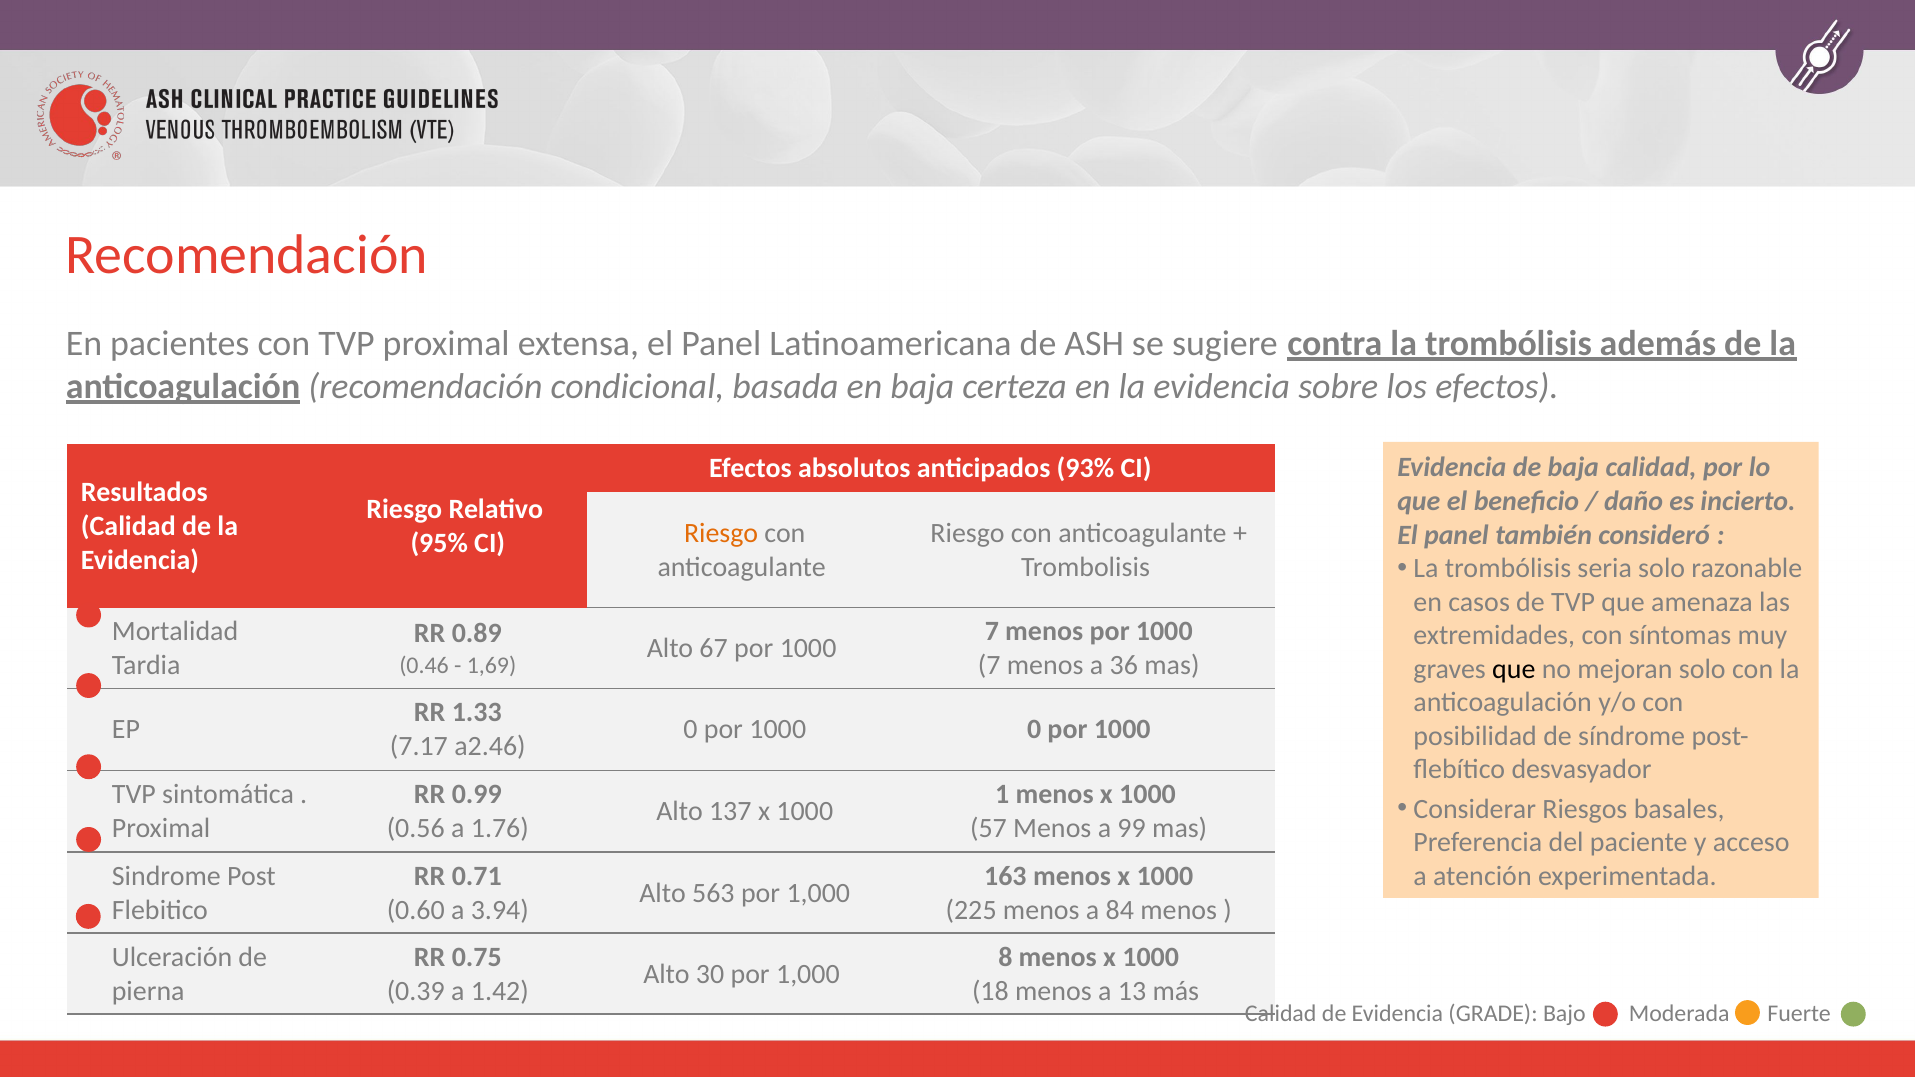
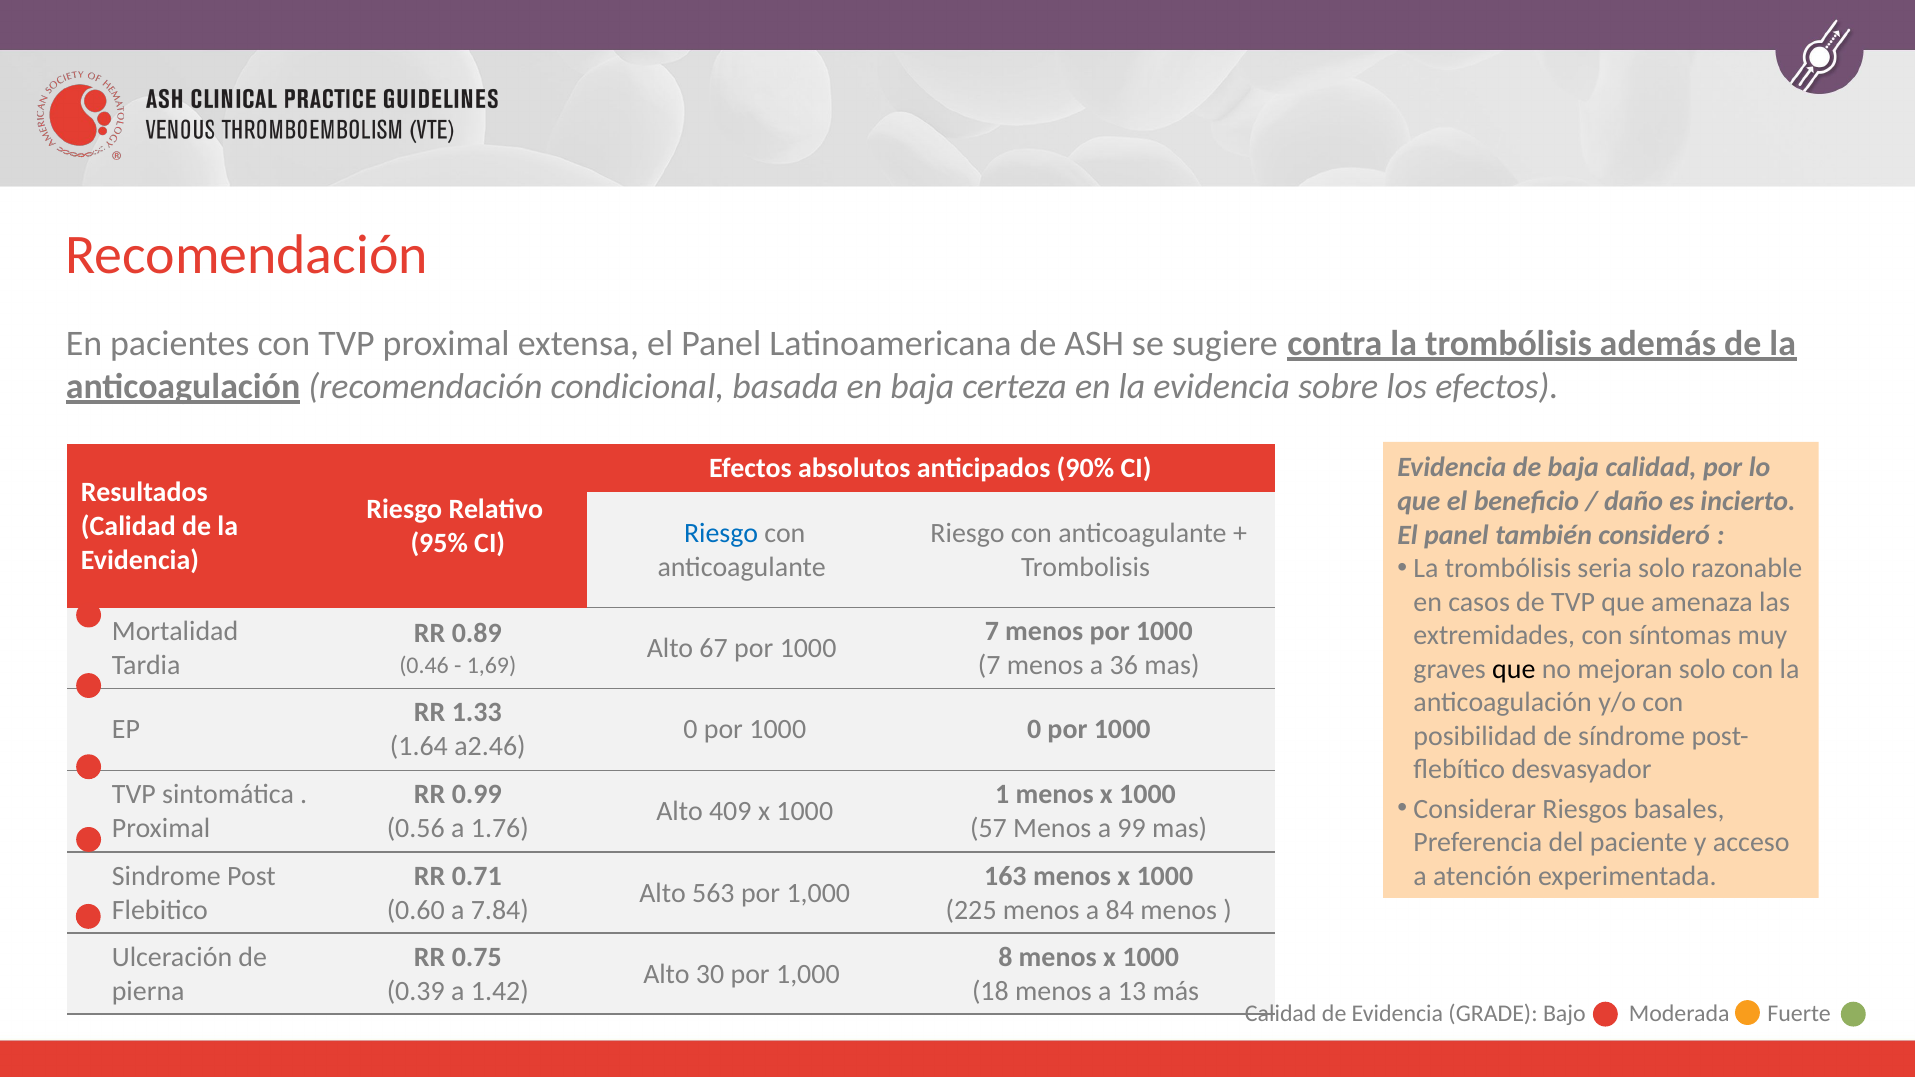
93%: 93% -> 90% (1085, 469)
Riesgo colour: orange -> blue (721, 533)
7.17: 7.17 -> 1.64 (419, 747)
137: 137 -> 409 (730, 812)
3.94: 3.94 -> 7.84 (500, 910)
